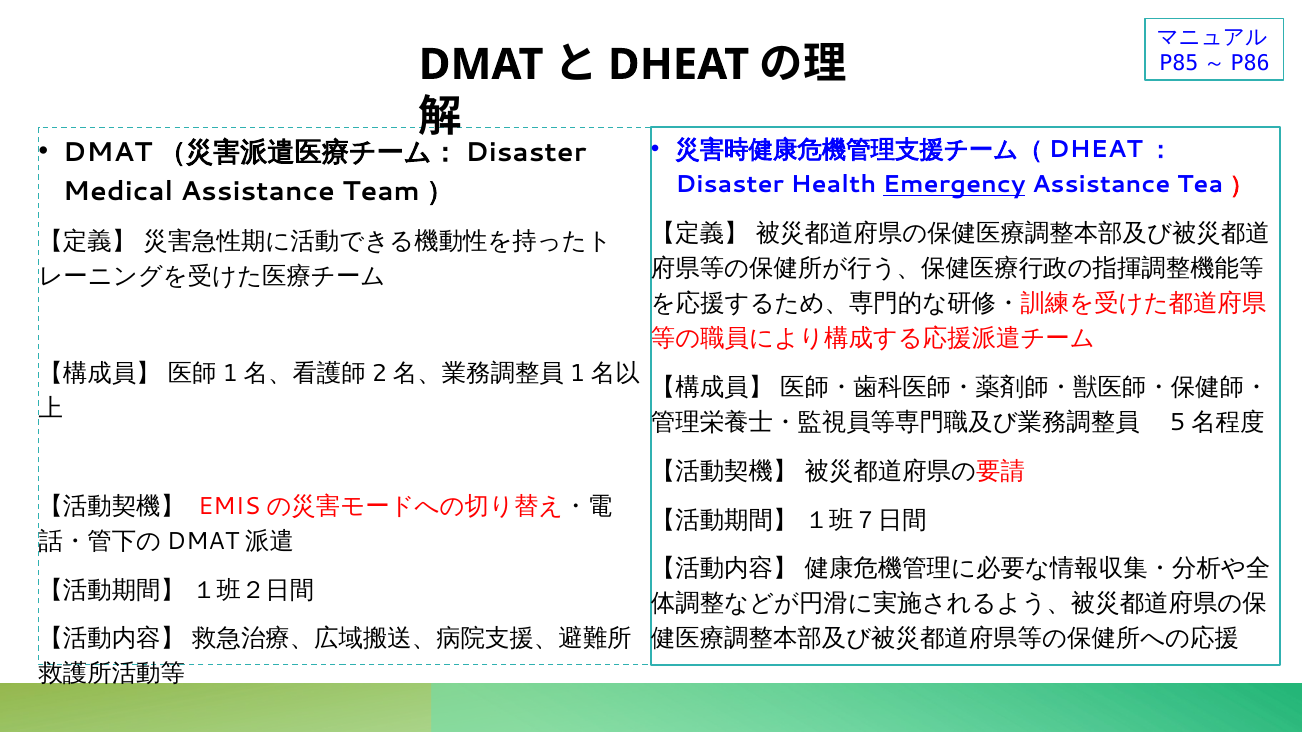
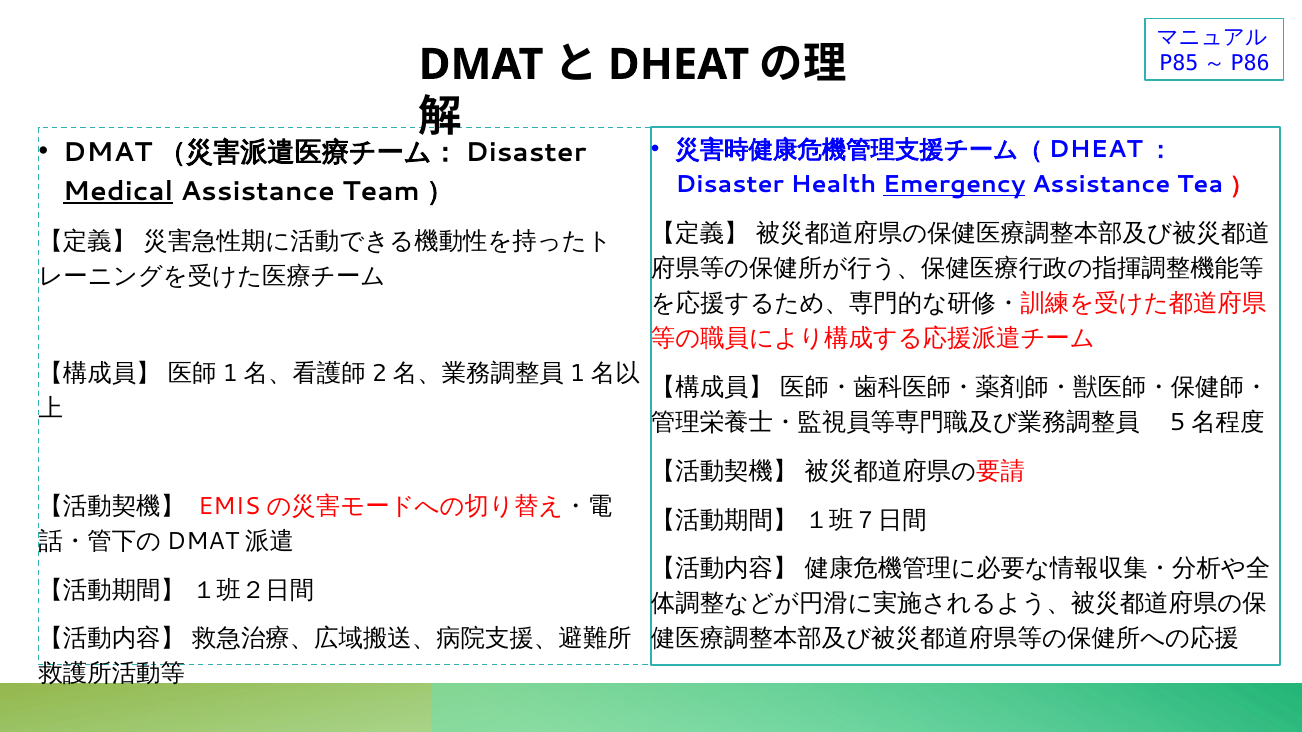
Medical underline: none -> present (118, 191)
